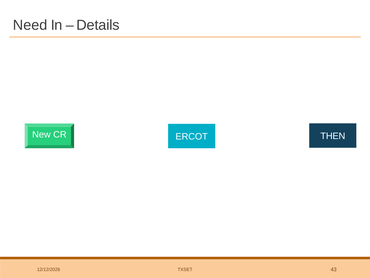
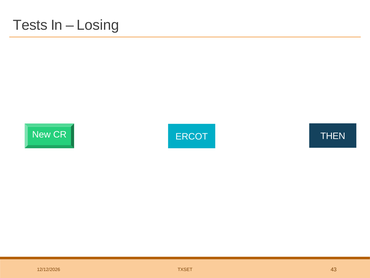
Need: Need -> Tests (30, 25)
Details: Details -> Losing (98, 25)
